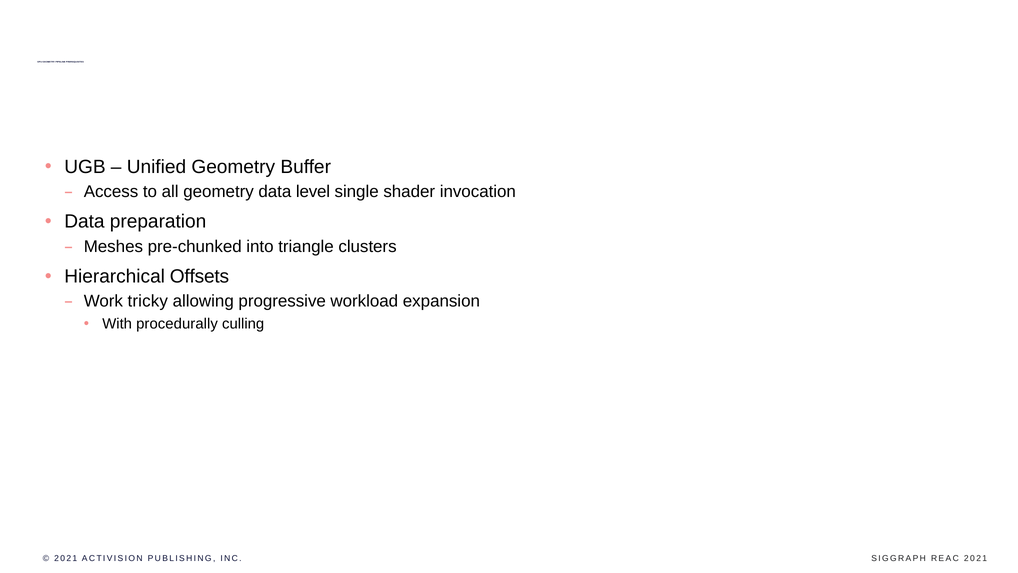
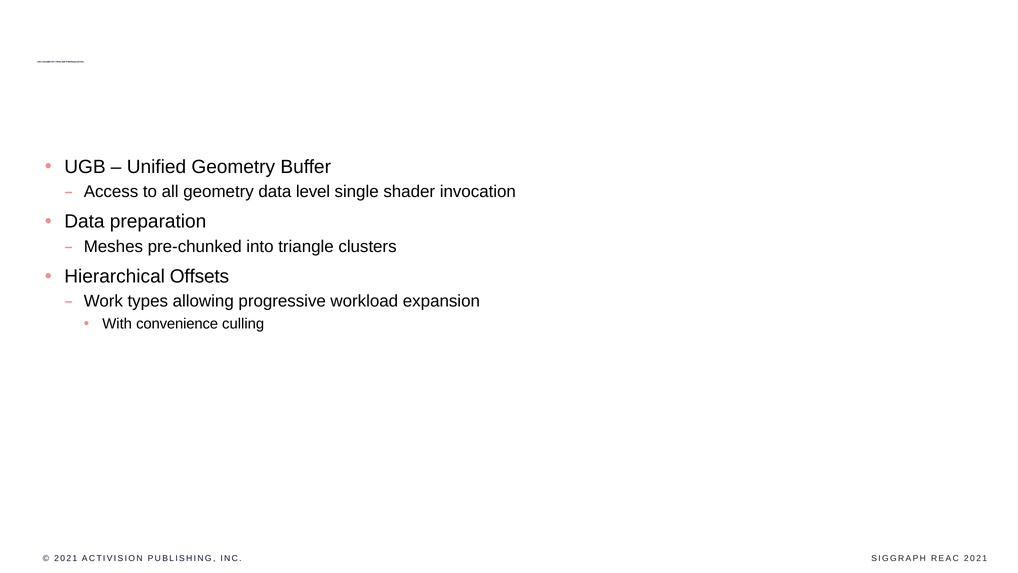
tricky: tricky -> types (148, 301)
procedurally: procedurally -> convenience (177, 324)
